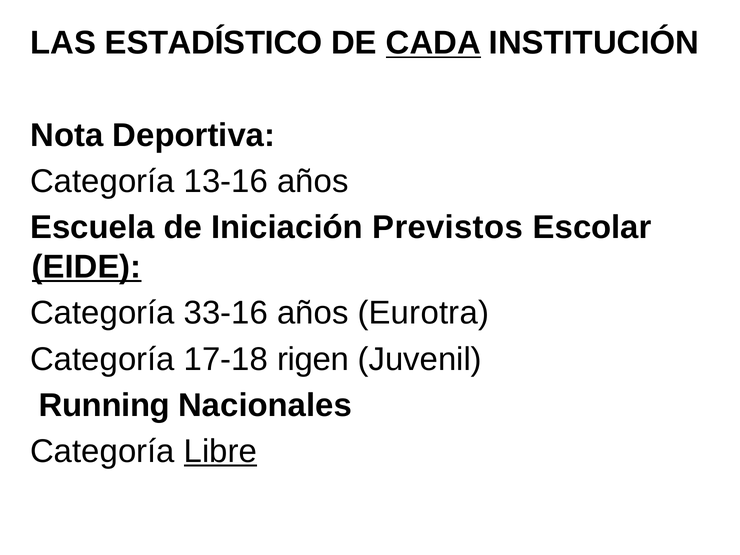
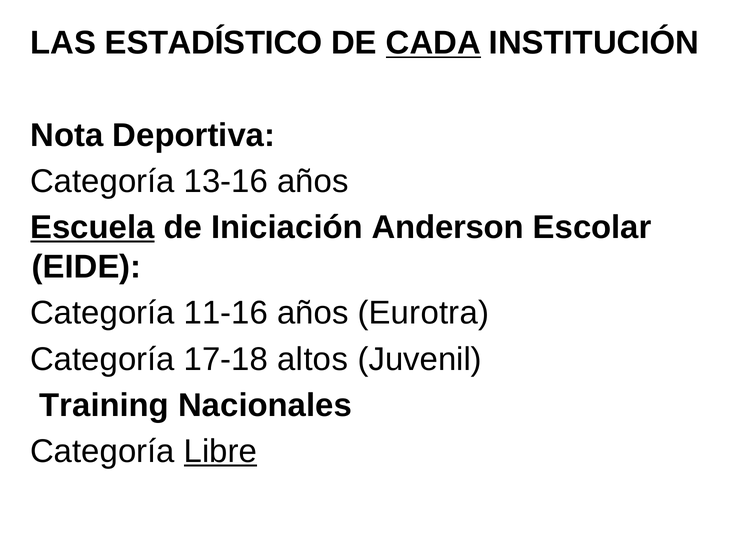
Escuela underline: none -> present (92, 227)
Previstos: Previstos -> Anderson (448, 227)
EIDE underline: present -> none (87, 267)
33‑16: 33‑16 -> 11‑16 (226, 313)
rigen: rigen -> altos (313, 359)
Running: Running -> Training (104, 405)
